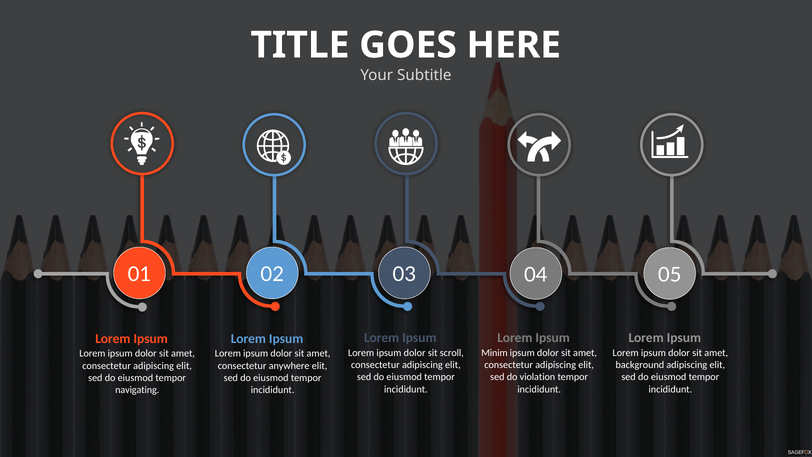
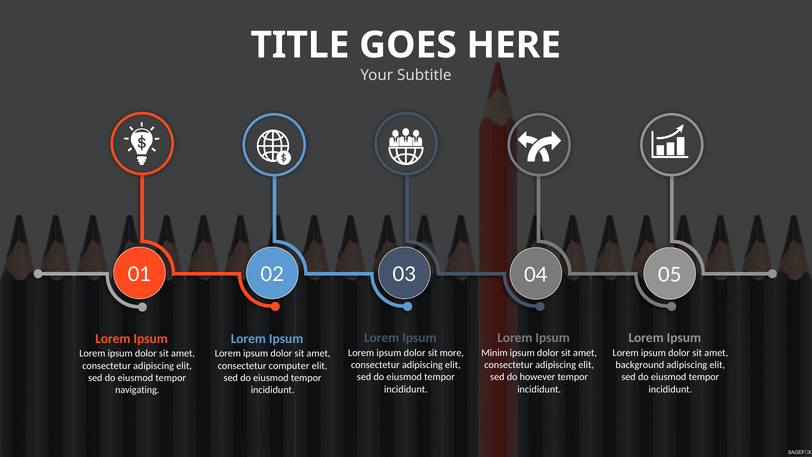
scroll: scroll -> more (452, 352)
anywhere: anywhere -> computer (289, 365)
violation: violation -> however (537, 377)
